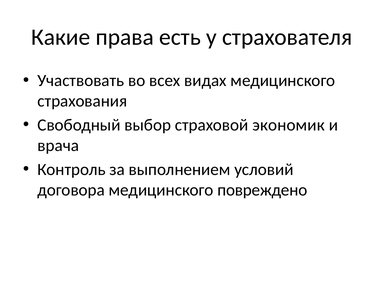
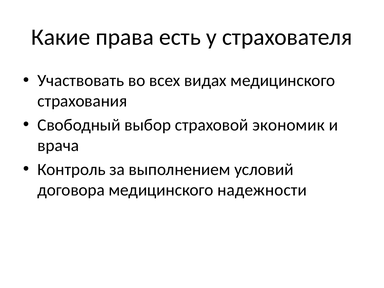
повреждено: повреждено -> надежности (262, 190)
